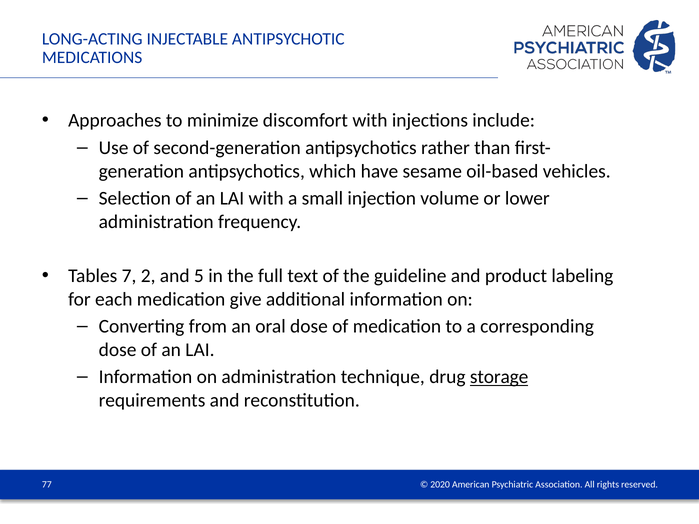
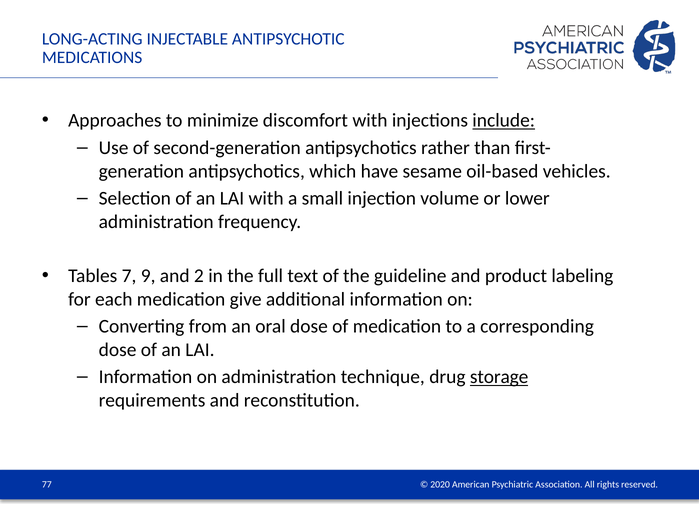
include underline: none -> present (504, 121)
2: 2 -> 9 (148, 276)
5: 5 -> 2 (199, 276)
